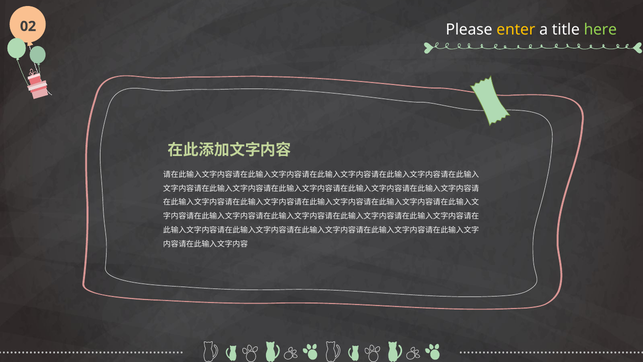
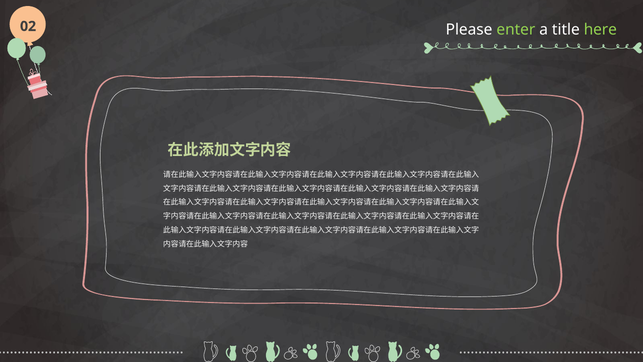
enter colour: yellow -> light green (516, 30)
